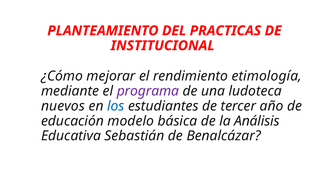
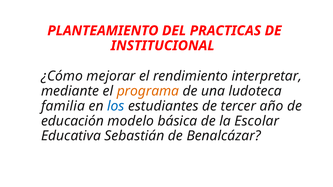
etimología: etimología -> interpretar (267, 76)
programa colour: purple -> orange (148, 91)
nuevos: nuevos -> familia (63, 106)
Análisis: Análisis -> Escolar (257, 121)
